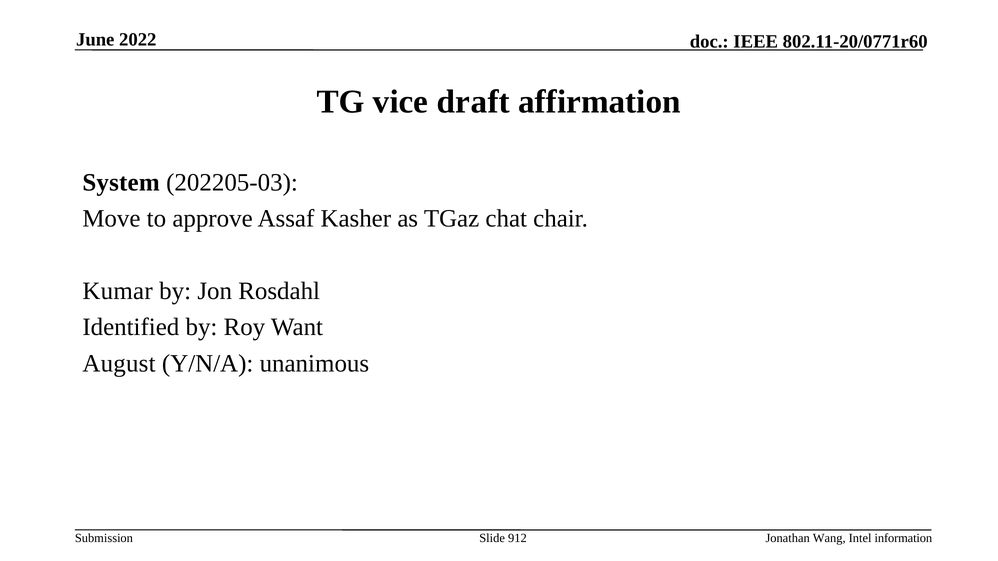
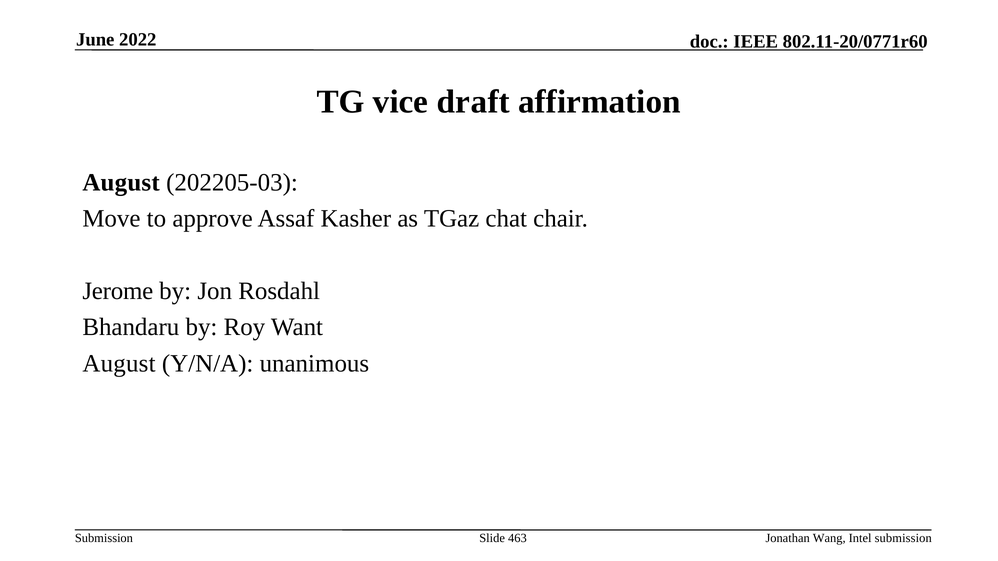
System: System -> August (121, 183)
Kumar: Kumar -> Jerome (118, 291)
Identified: Identified -> Bhandaru (131, 327)
912: 912 -> 463 (517, 538)
Intel information: information -> submission (903, 538)
